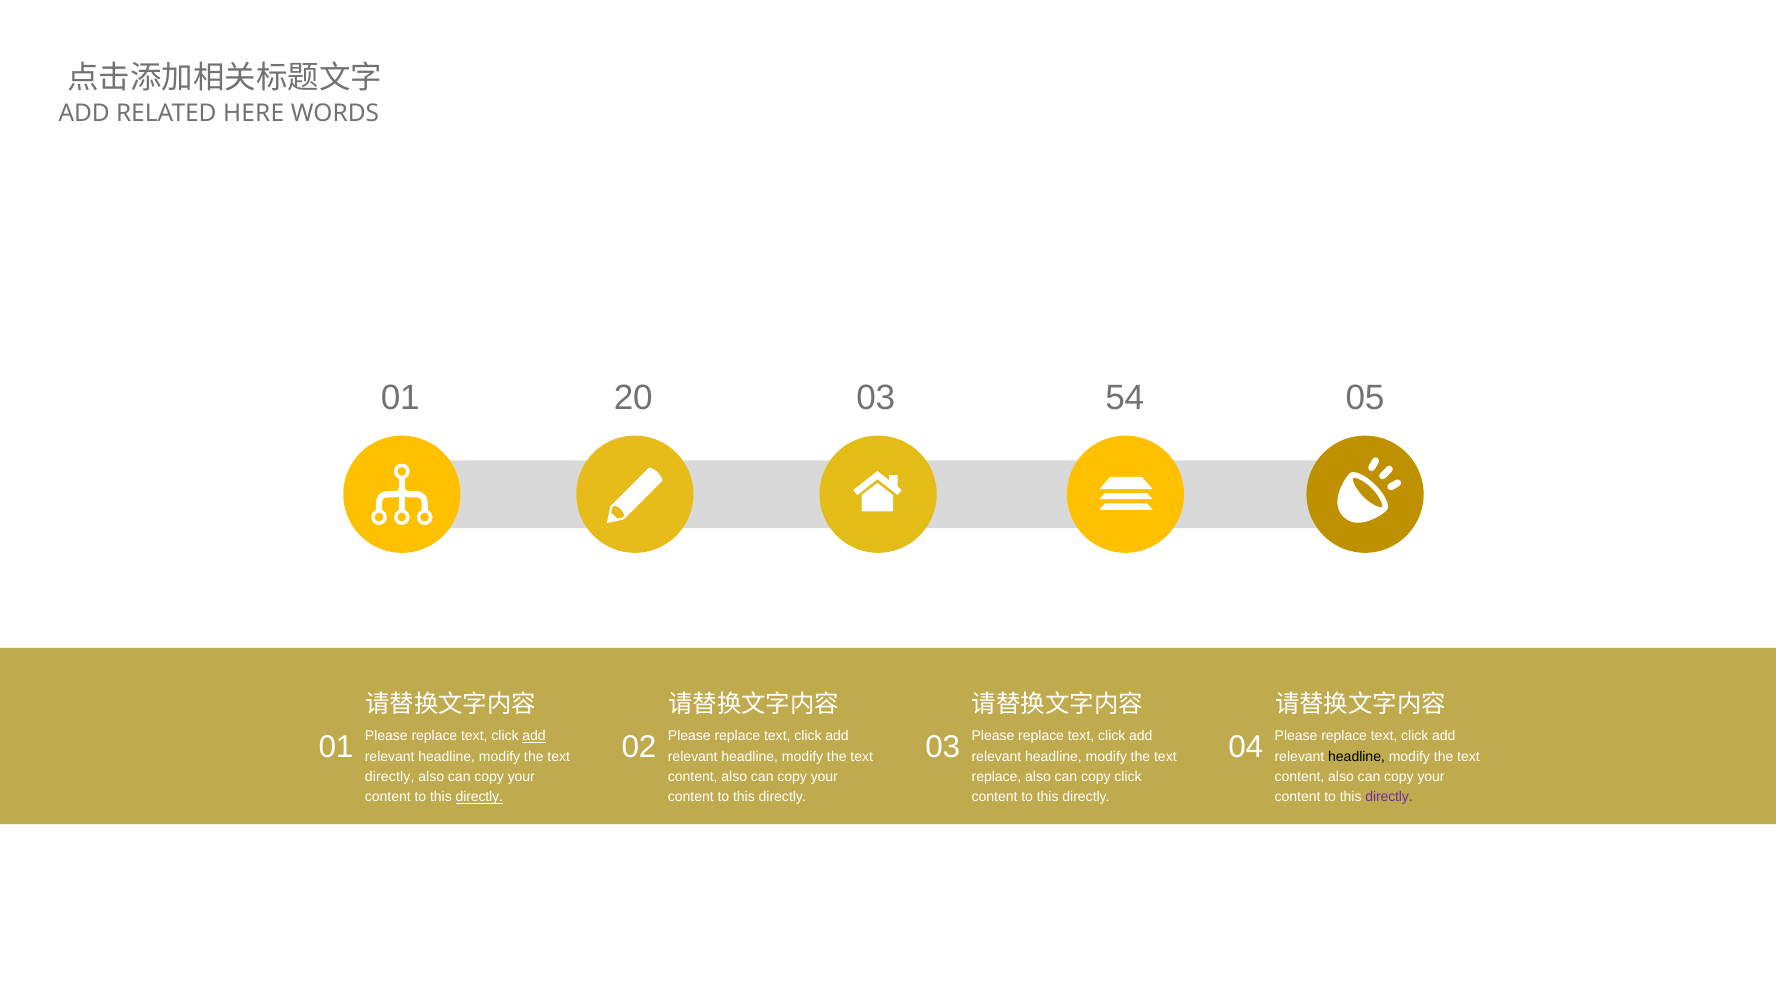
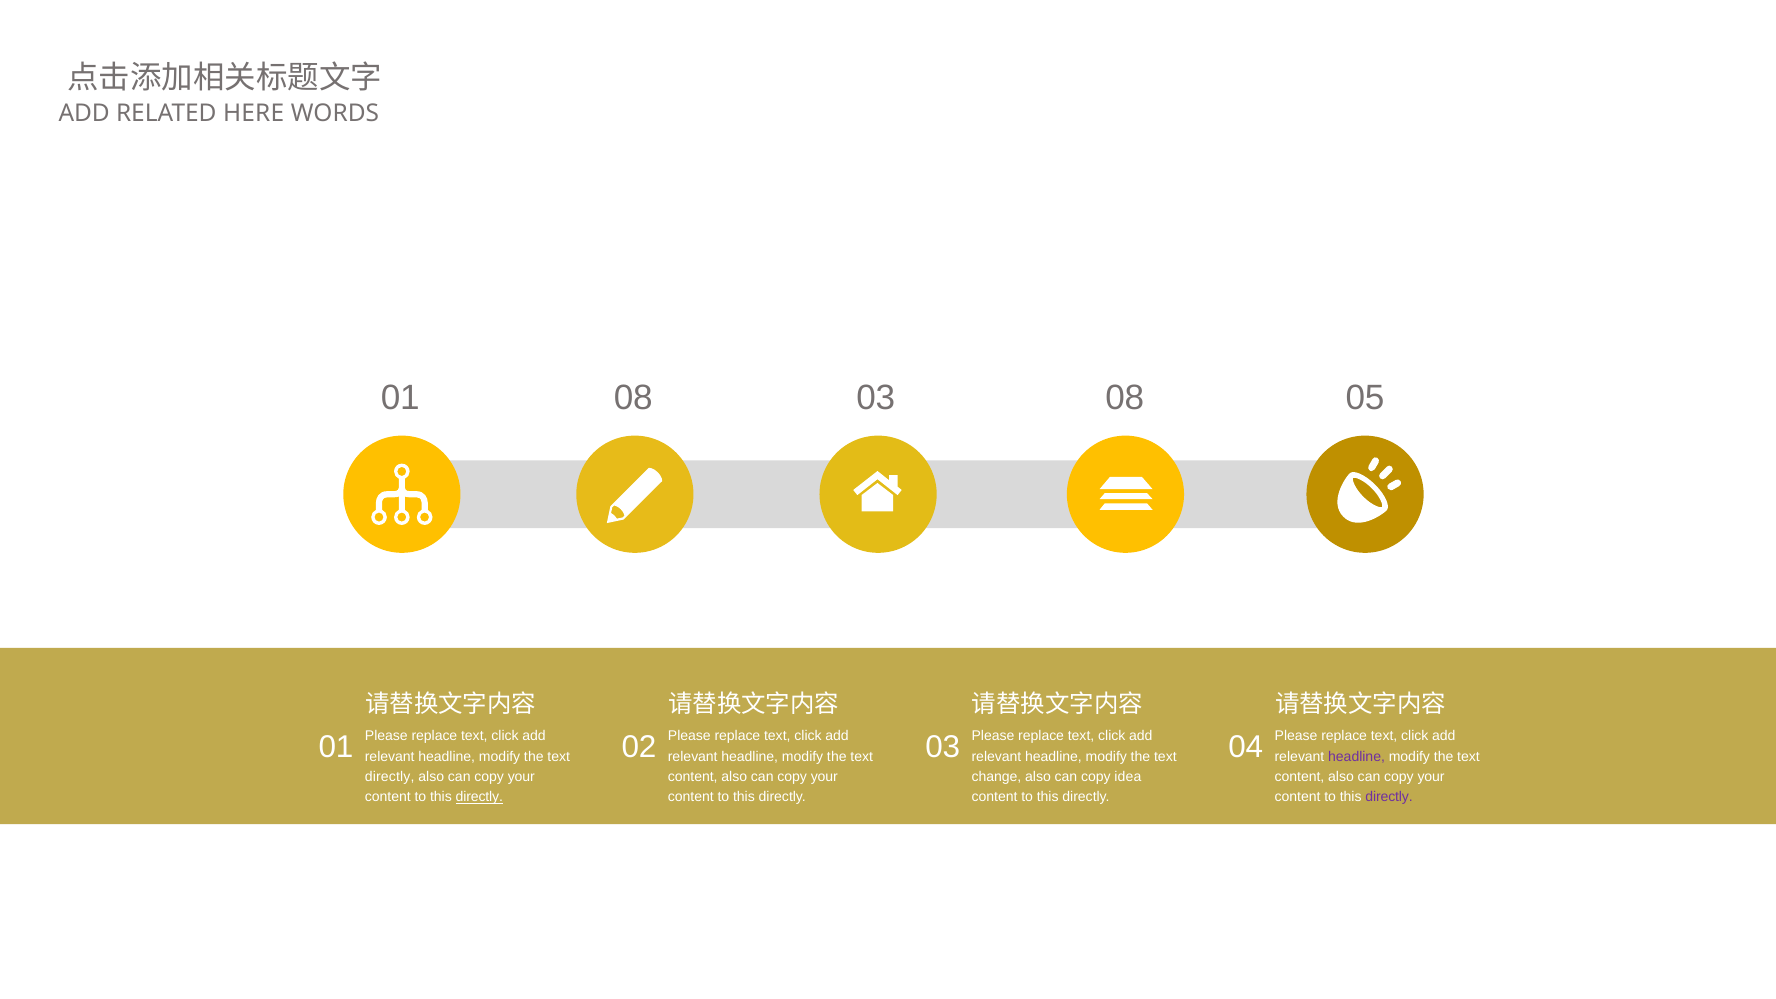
01 20: 20 -> 08 (633, 398)
03 54: 54 -> 08 (1125, 398)
add underline: present -> none (534, 736)
headline colour: black -> purple (1357, 756)
replace: replace -> change (996, 777)
copy click: click -> idea (1128, 777)
